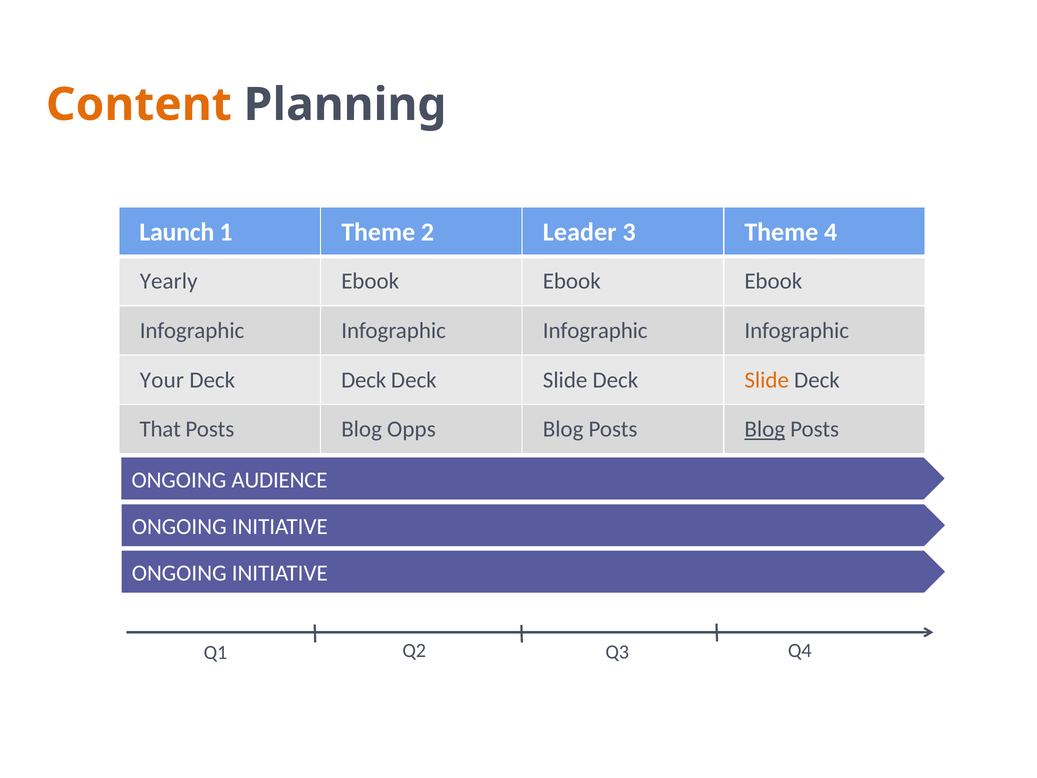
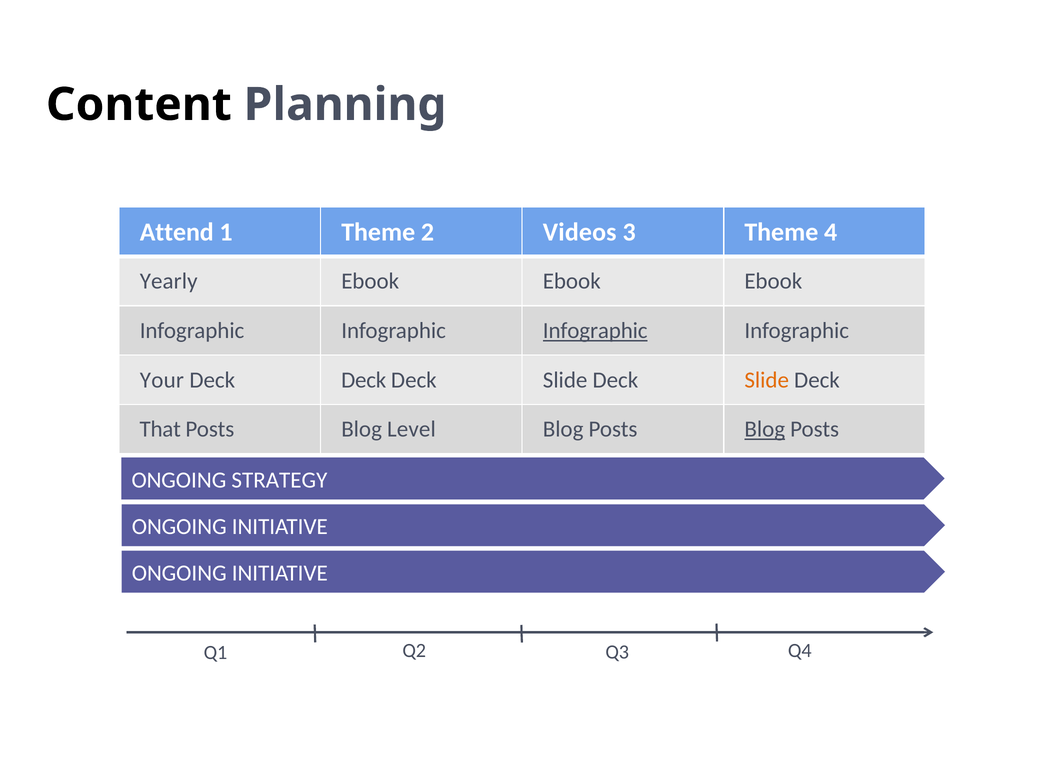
Content colour: orange -> black (139, 105)
Launch: Launch -> Attend (177, 232)
Leader: Leader -> Videos (580, 232)
Infographic underline: none -> present (595, 331)
Opps: Opps -> Level (411, 429)
AUDIENCE: AUDIENCE -> STRATEGY (279, 480)
